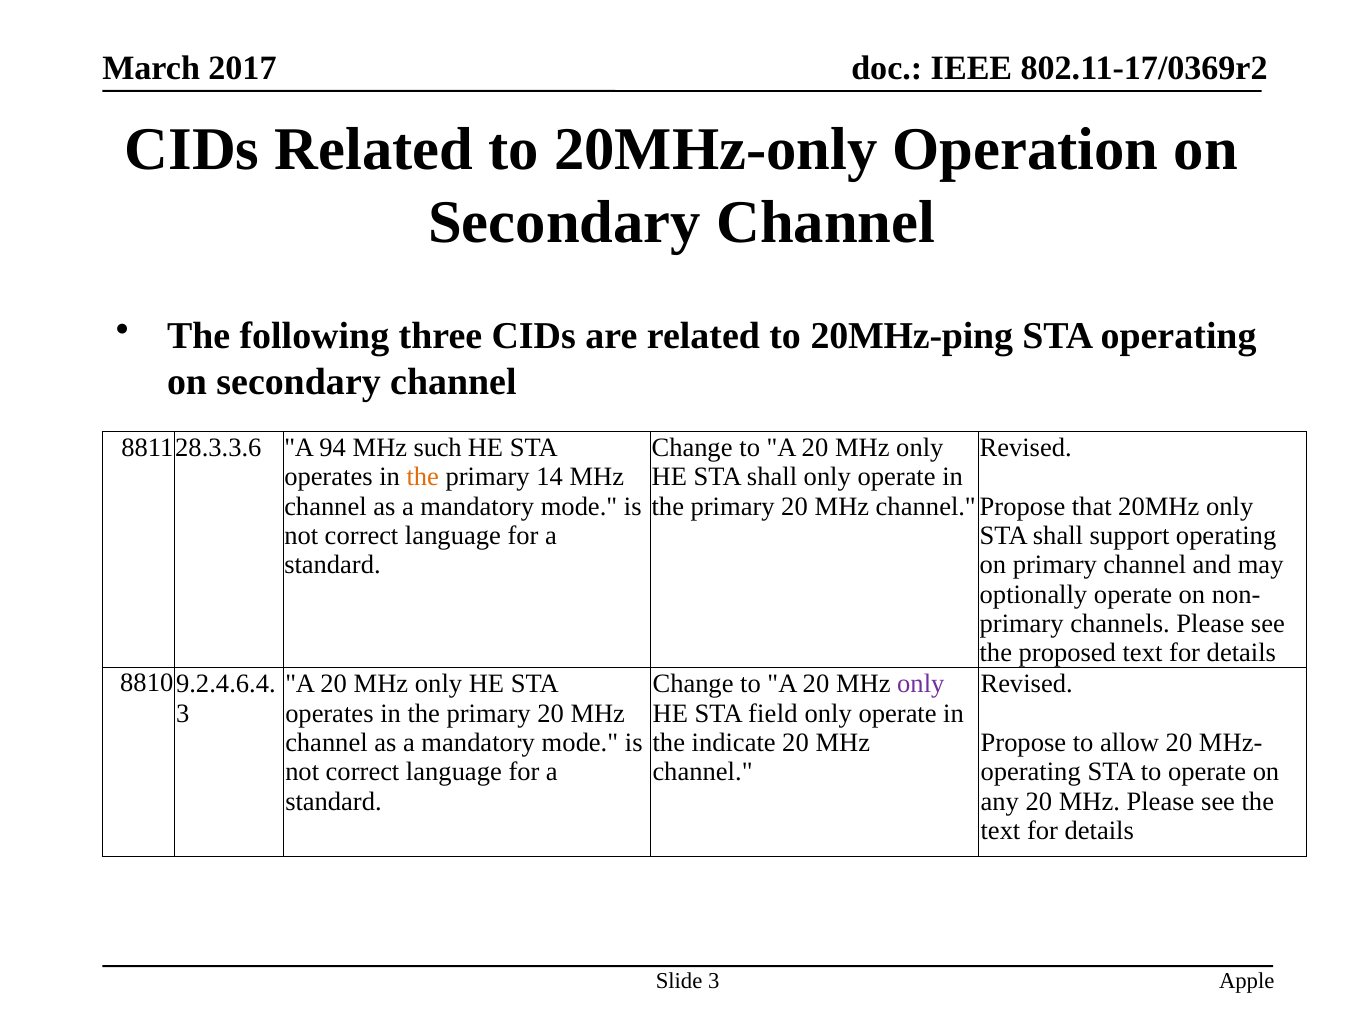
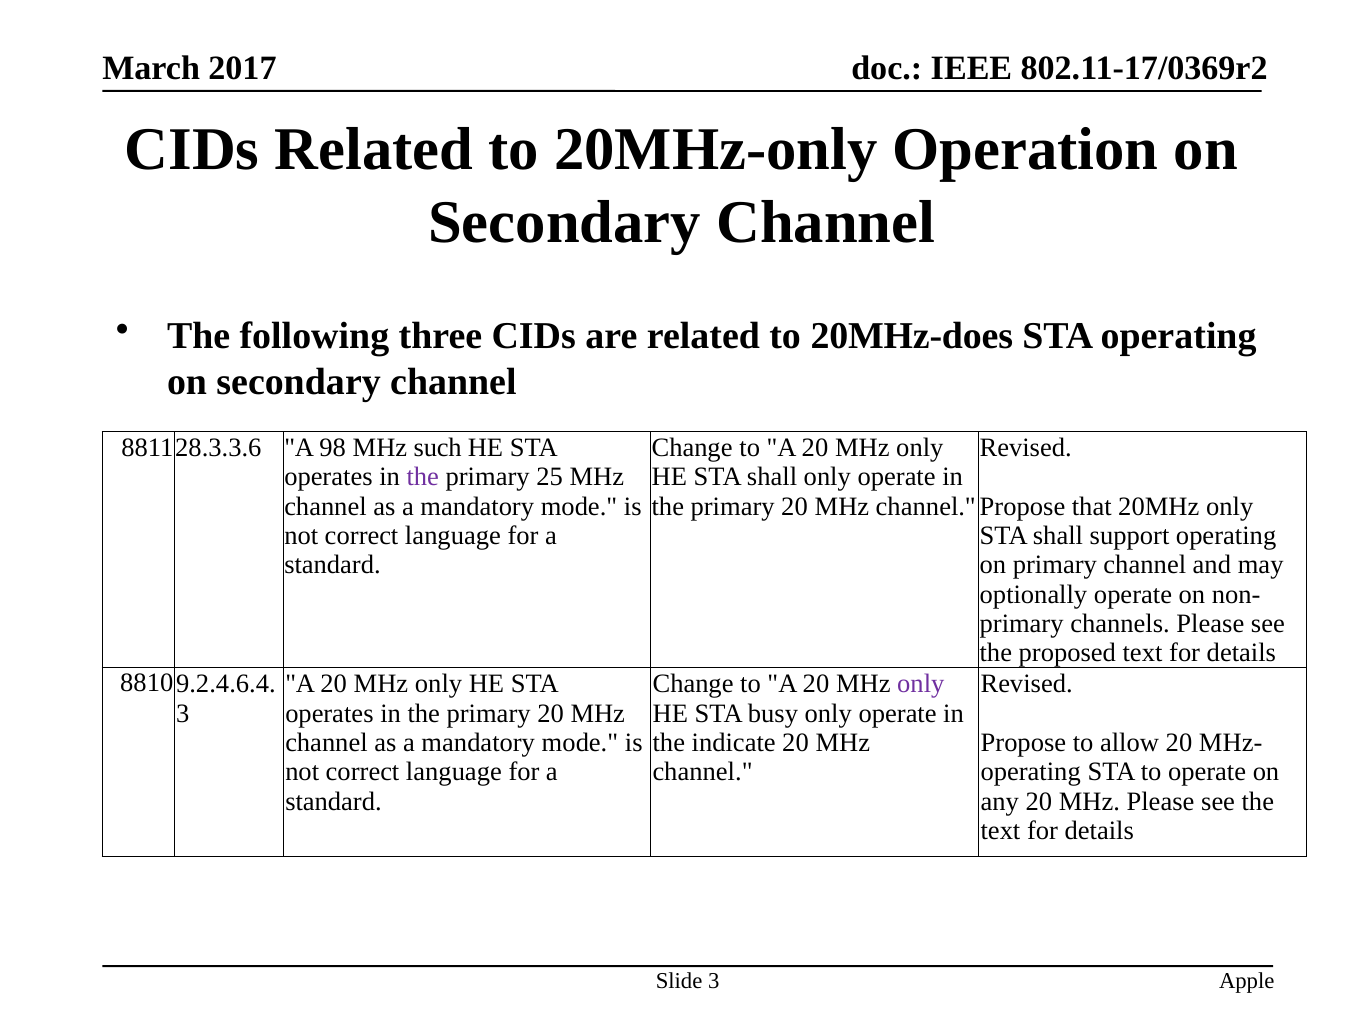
20MHz-ping: 20MHz-ping -> 20MHz-does (912, 336)
94: 94 -> 98 (333, 448)
the colour: orange -> purple (423, 477)
14: 14 -> 25 (550, 477)
field: field -> busy (773, 714)
